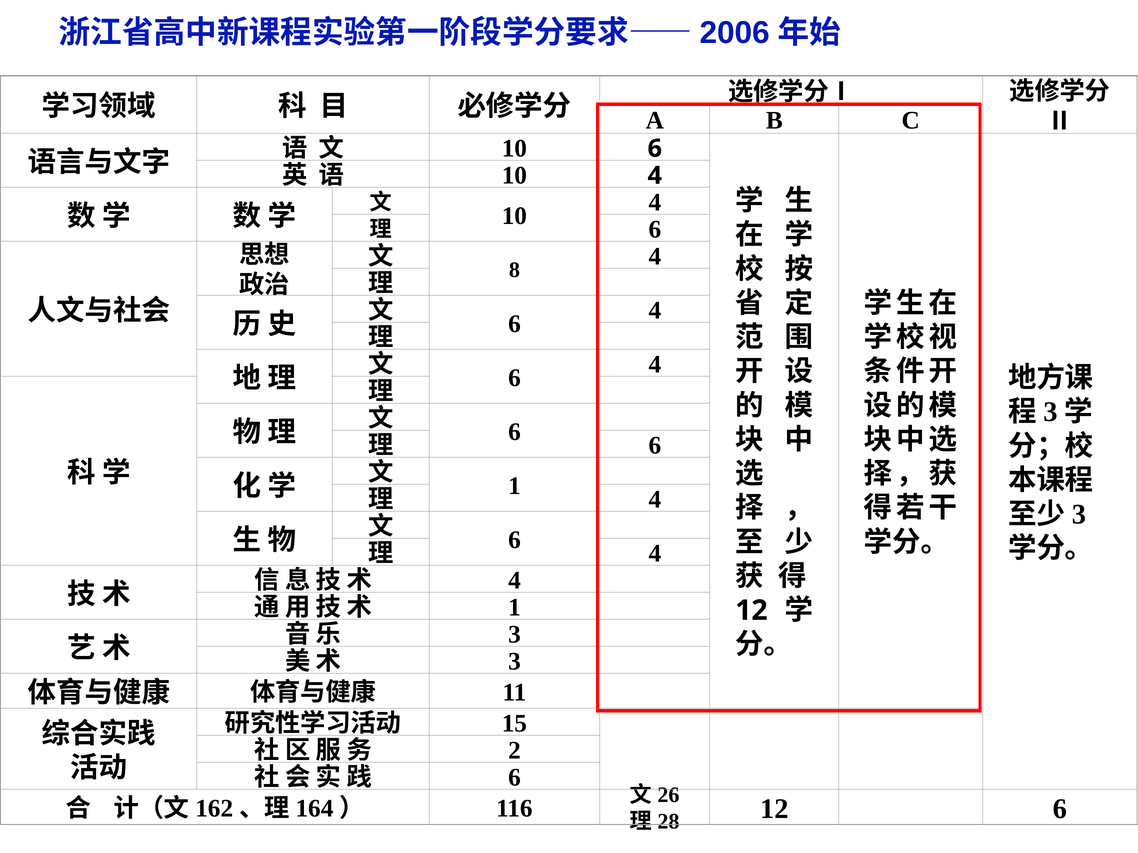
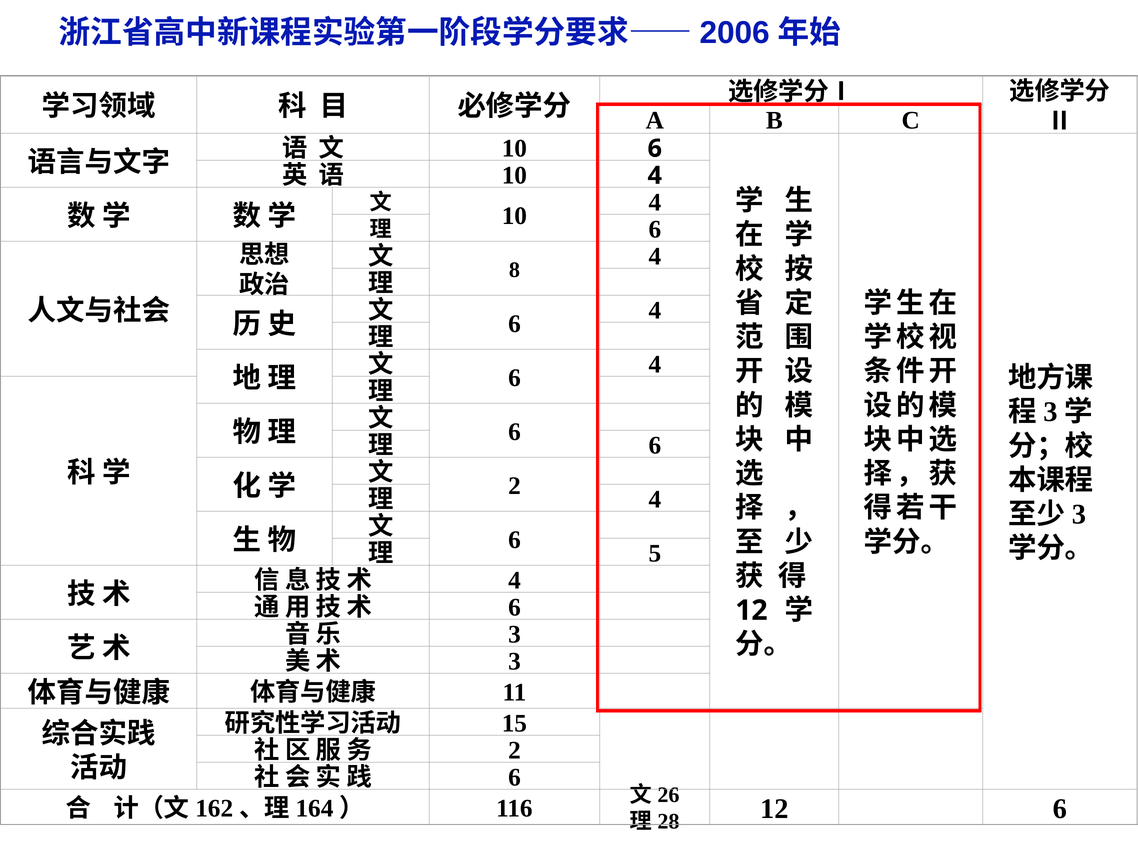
1: 1 -> 2 (515, 486)
4: 4 -> 5 (655, 554)
1: 1 -> 6 (515, 608)
